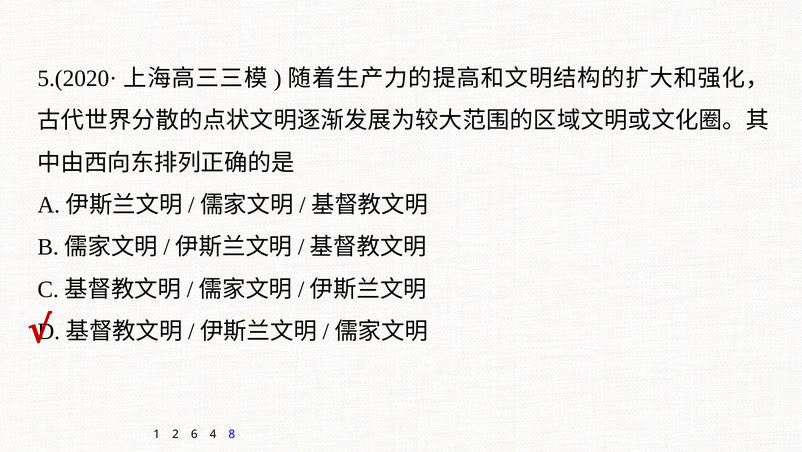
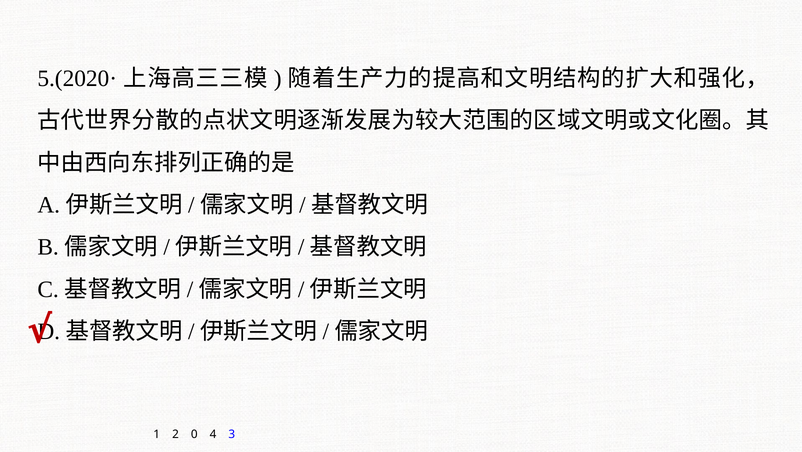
6: 6 -> 0 (194, 434)
8: 8 -> 3 (232, 434)
